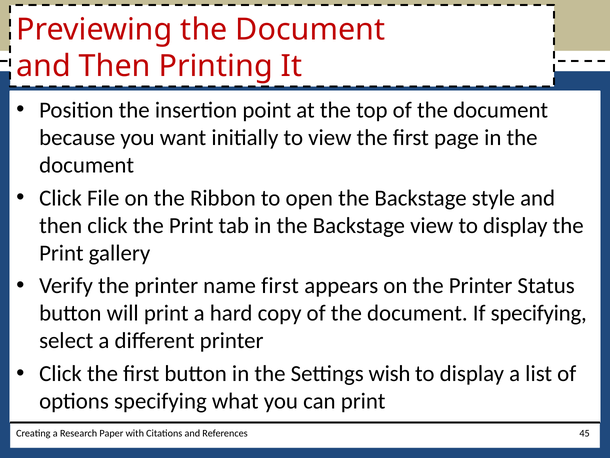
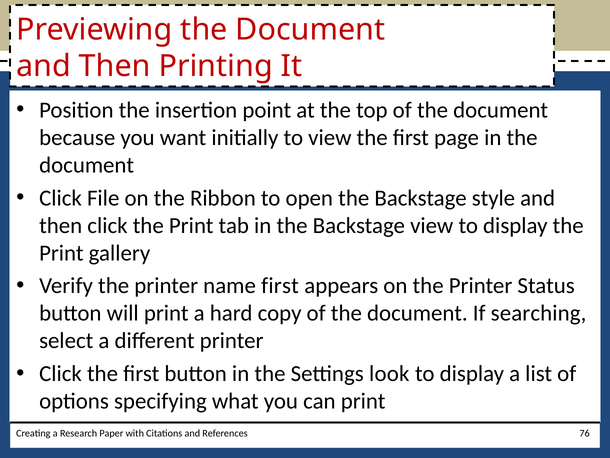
If specifying: specifying -> searching (539, 313)
wish: wish -> look (389, 373)
45: 45 -> 76 (585, 433)
